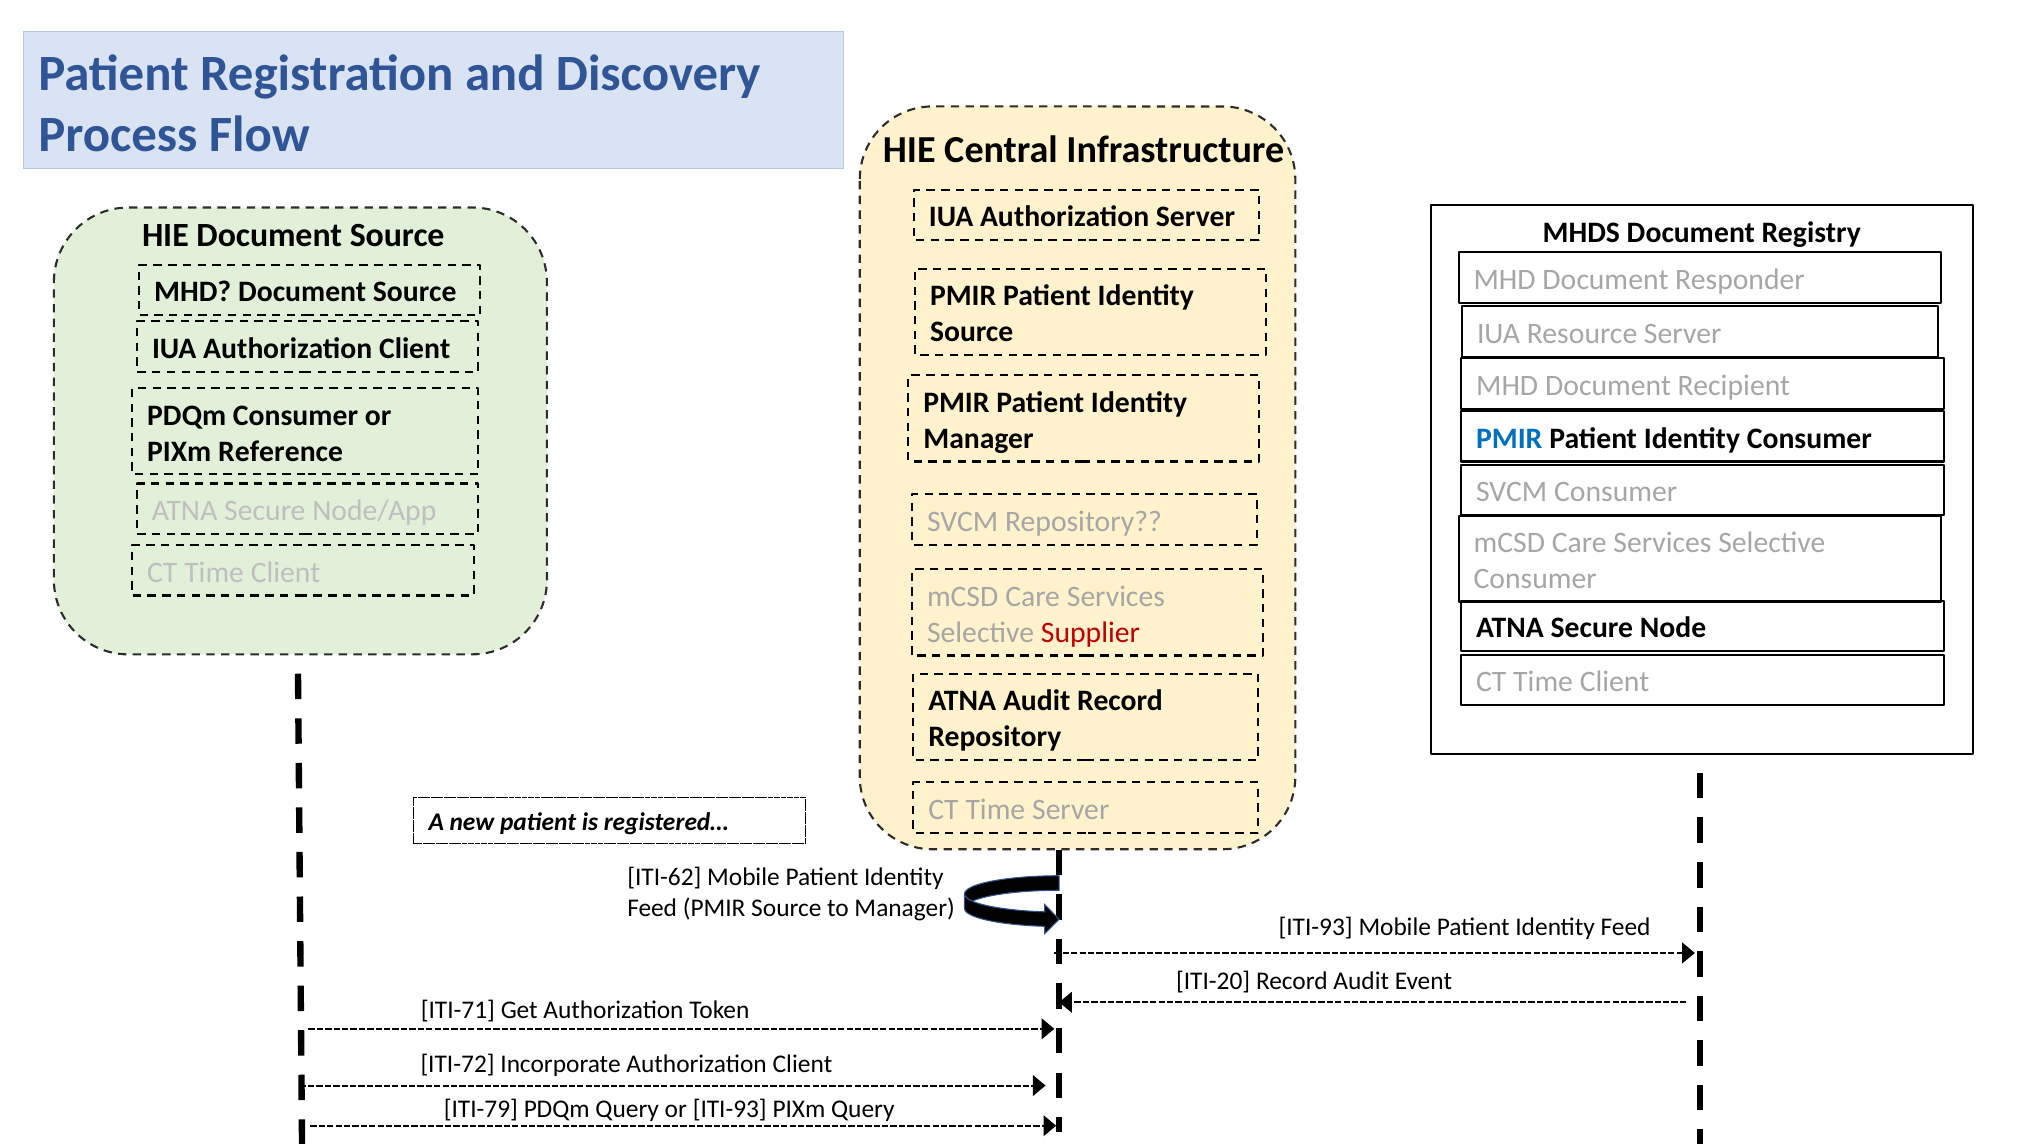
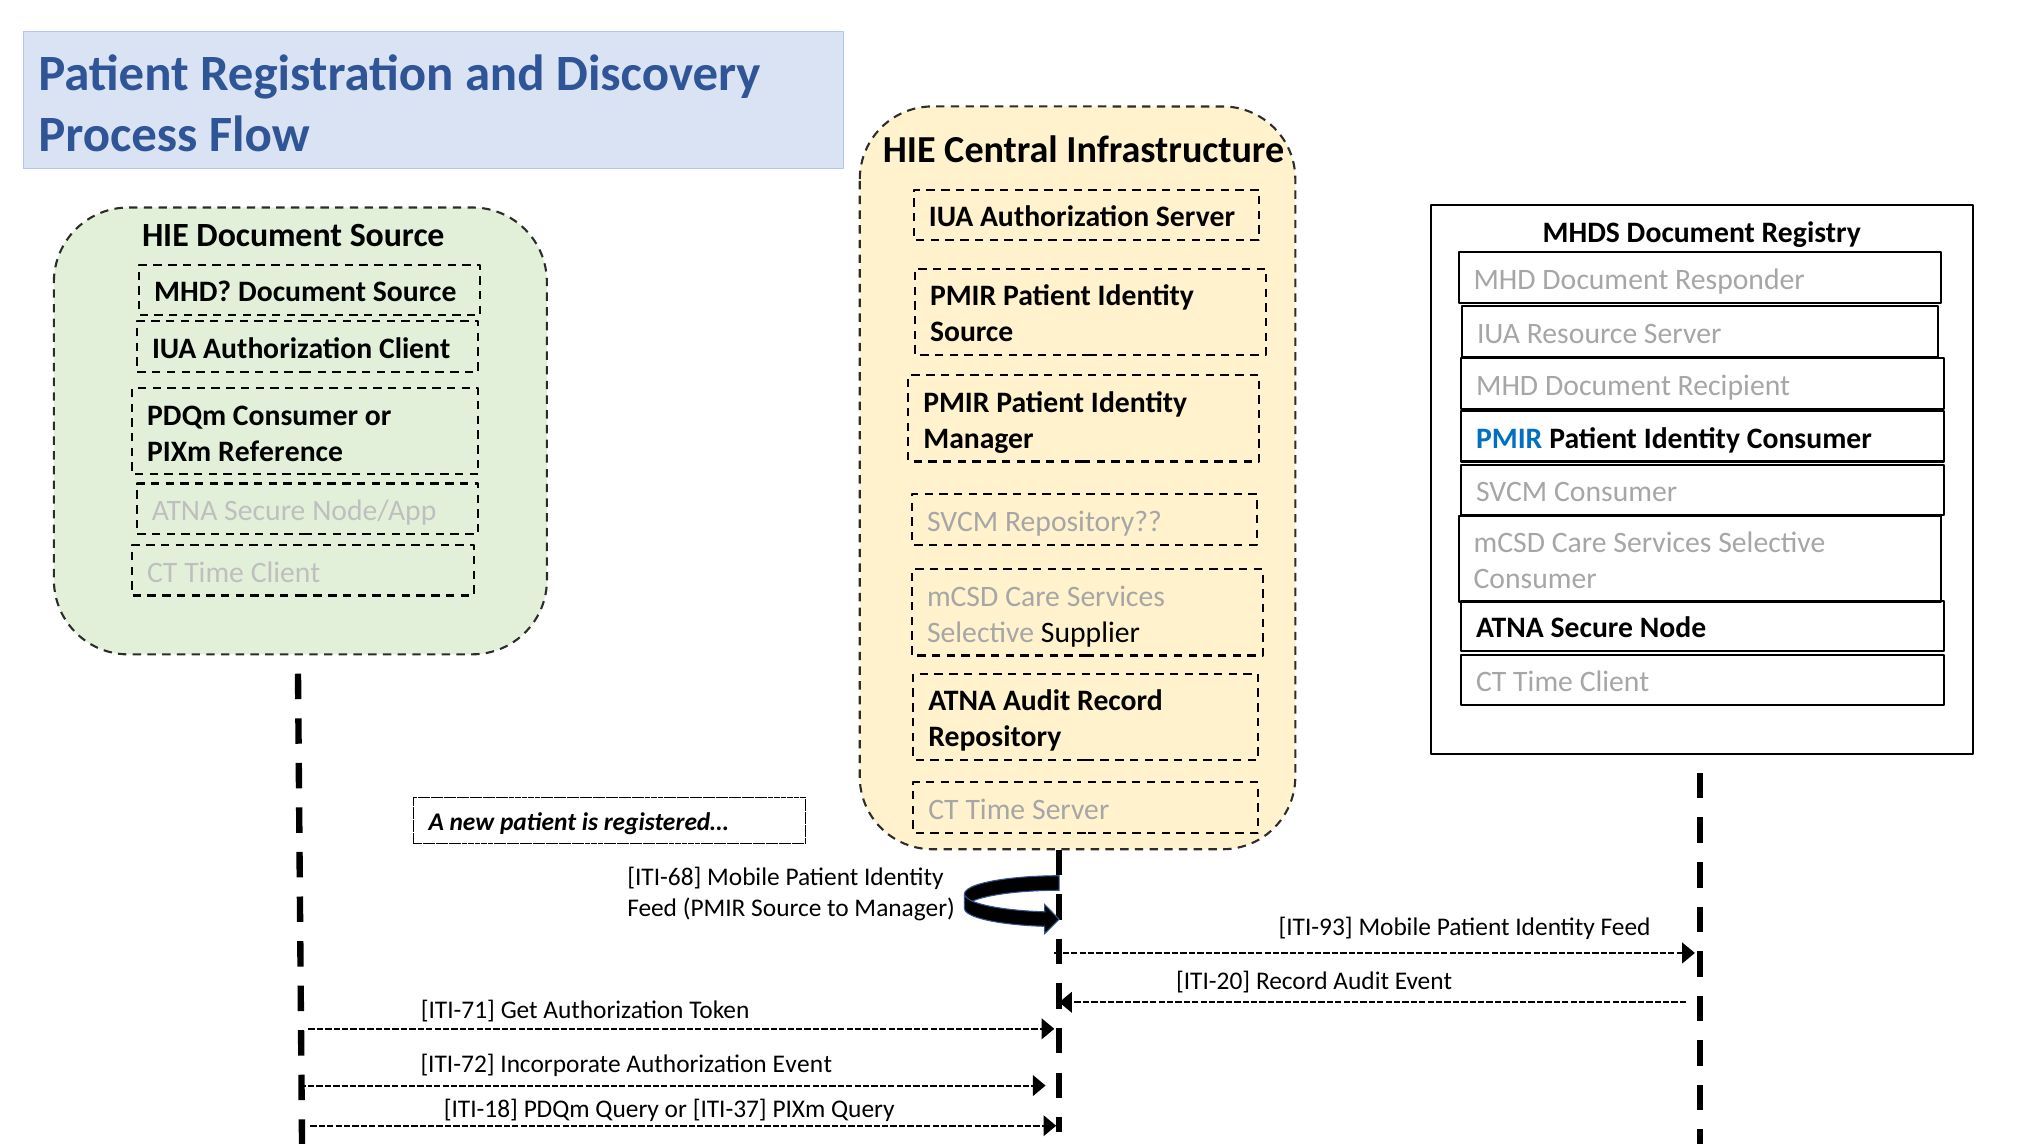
Supplier colour: red -> black (1090, 632)
ITI-62: ITI-62 -> ITI-68 (664, 877)
Incorporate Authorization Client: Client -> Event (802, 1064)
ITI-79: ITI-79 -> ITI-18 (481, 1109)
or ITI-93: ITI-93 -> ITI-37 (730, 1109)
